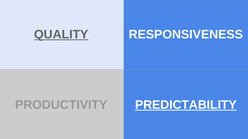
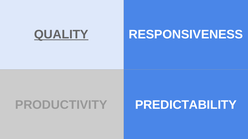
PREDICTABILITY underline: present -> none (186, 105)
